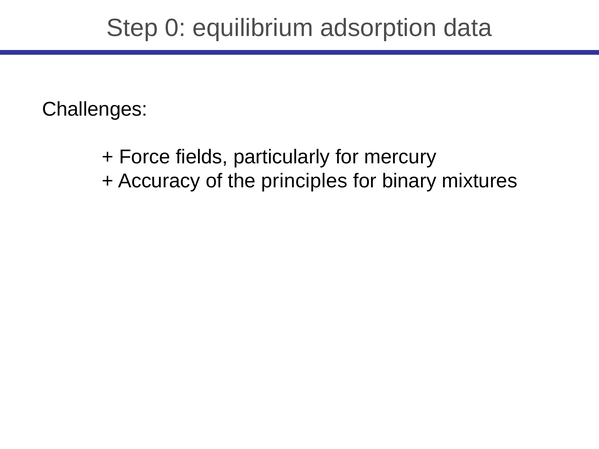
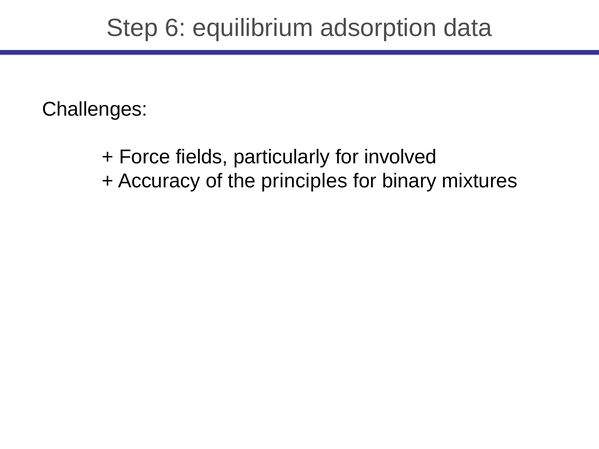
0: 0 -> 6 (175, 28)
mercury: mercury -> involved (400, 157)
